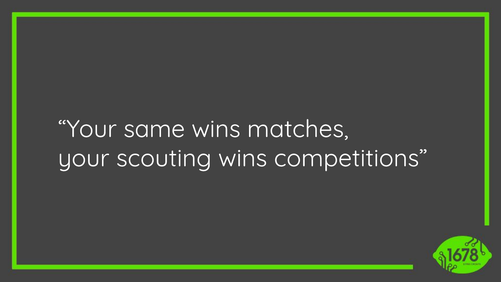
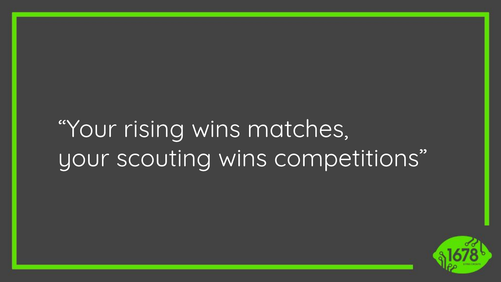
same: same -> rising (154, 129)
